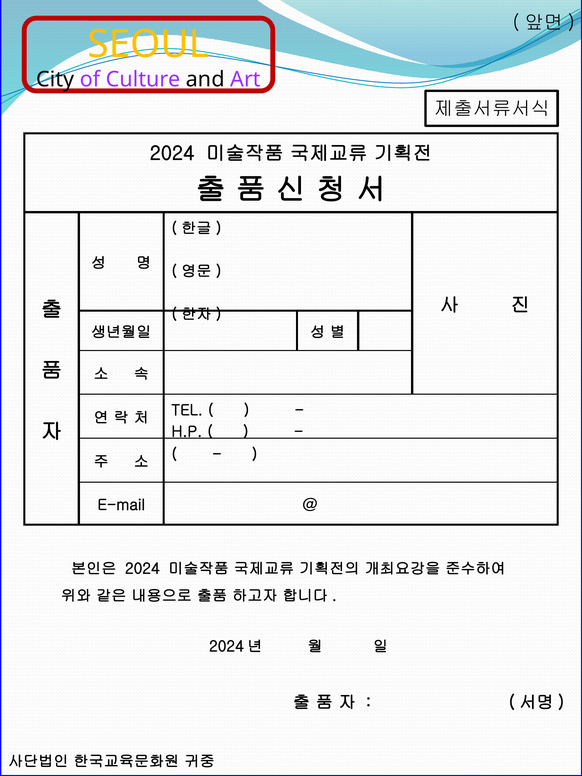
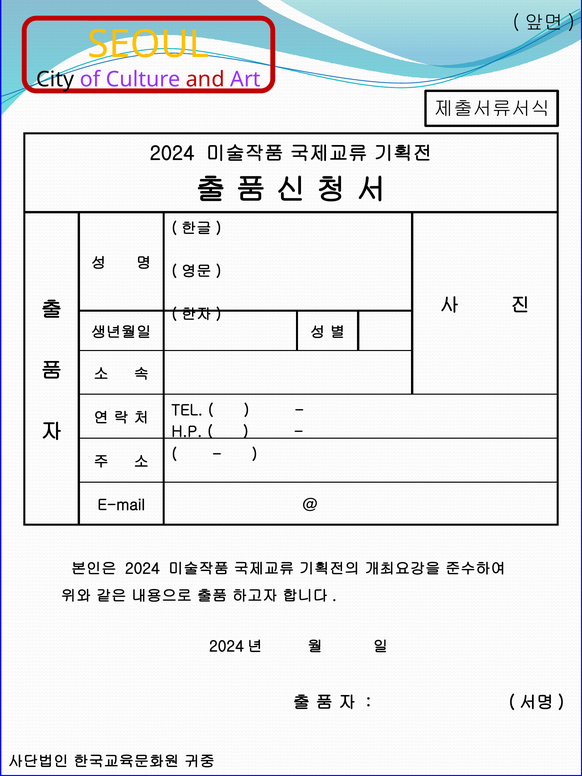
and colour: black -> red (205, 79)
